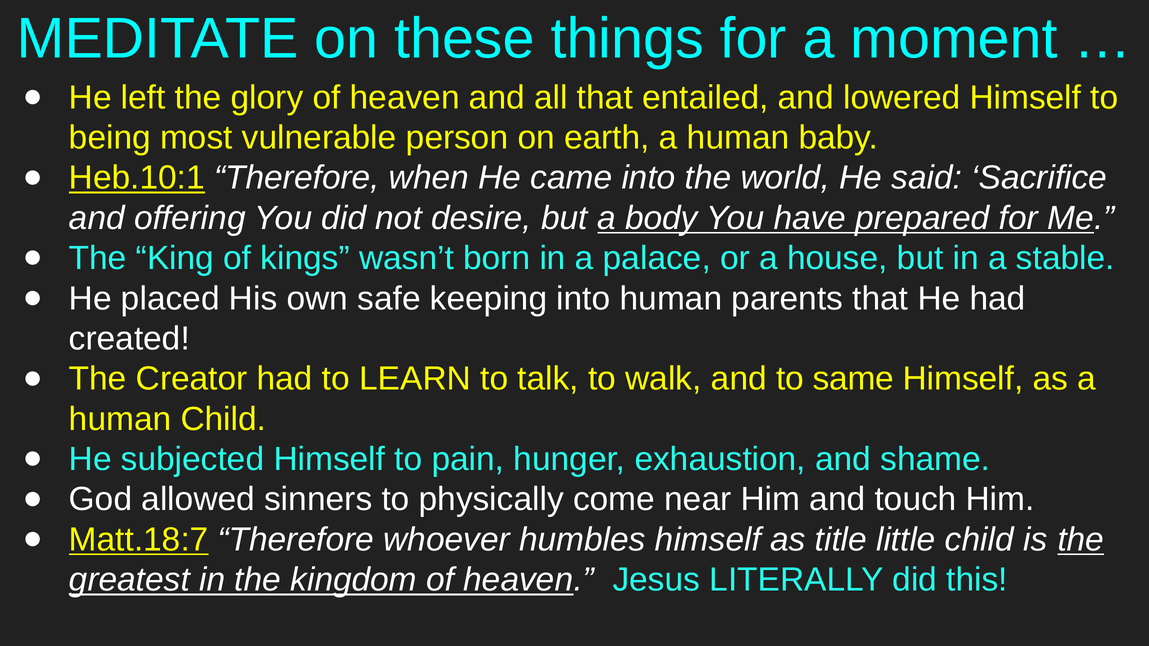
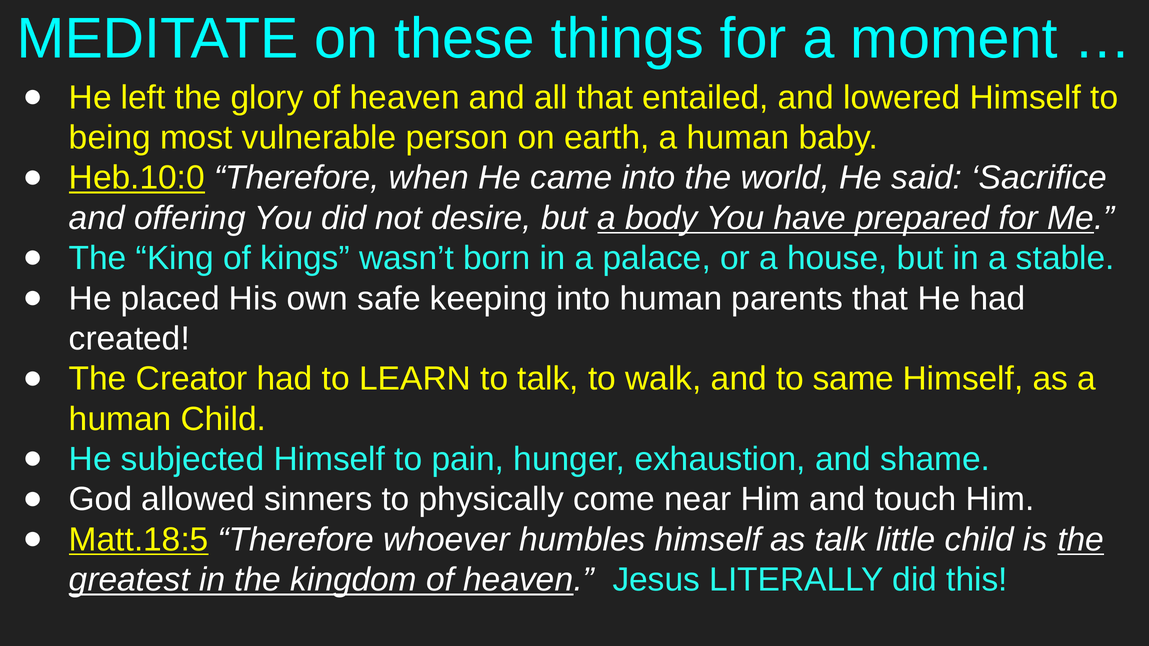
Heb.10:1: Heb.10:1 -> Heb.10:0 (137, 178)
Matt.18:7: Matt.18:7 -> Matt.18:5 (139, 540)
as title: title -> talk (841, 540)
